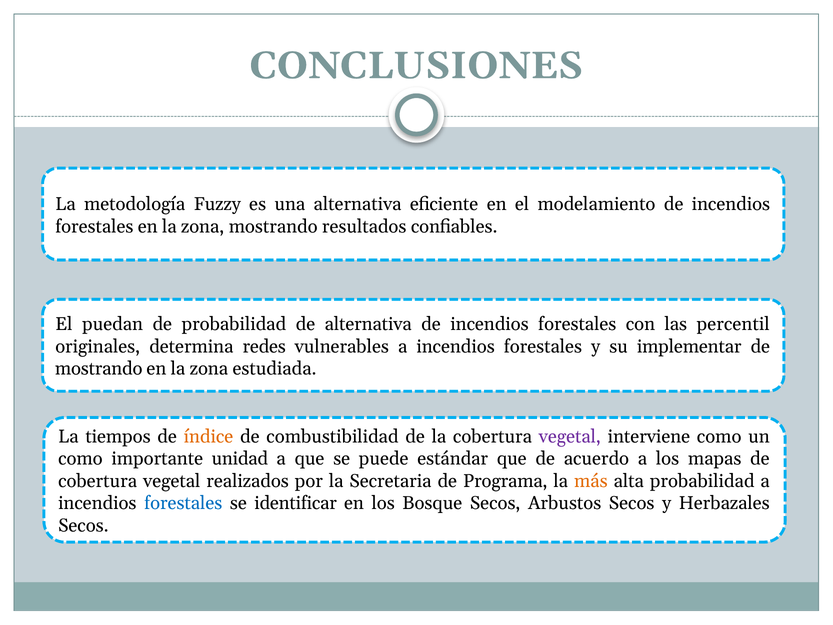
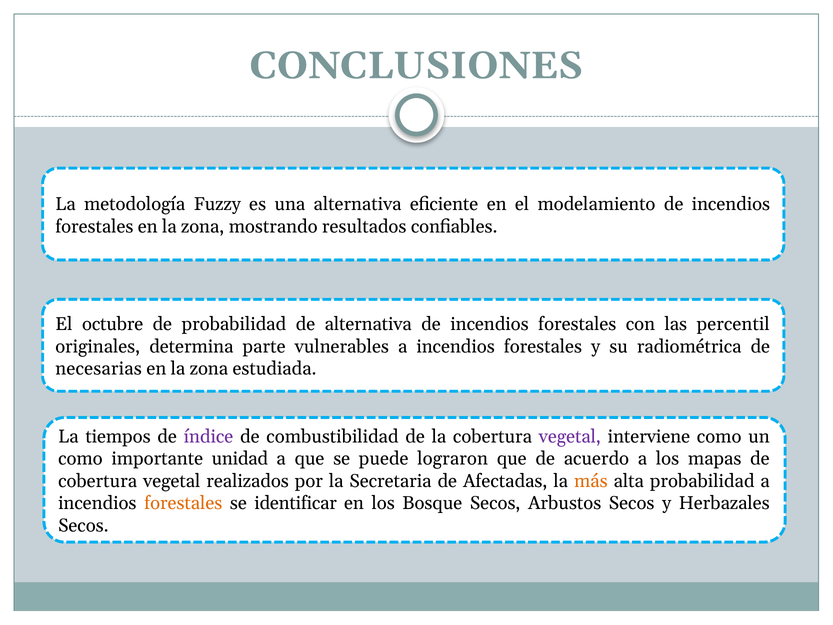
puedan: puedan -> octubre (113, 324)
redes: redes -> parte (264, 346)
implementar: implementar -> radiométrica (689, 346)
mostrando: mostrando -> necesarias (99, 369)
índice colour: orange -> purple (208, 436)
estándar: estándar -> lograron (453, 459)
Programa: Programa -> Afectadas (505, 481)
forestales colour: blue -> orange (183, 503)
